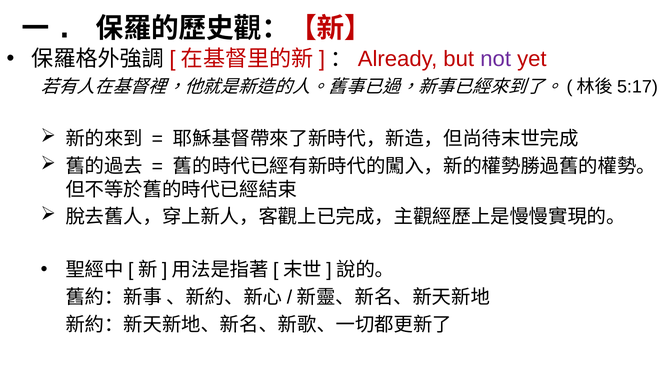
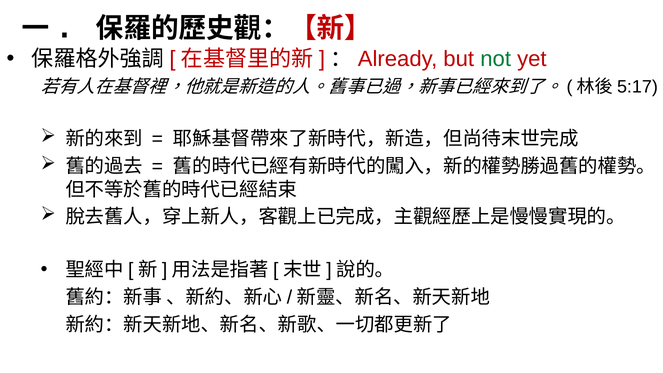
not colour: purple -> green (496, 59)
